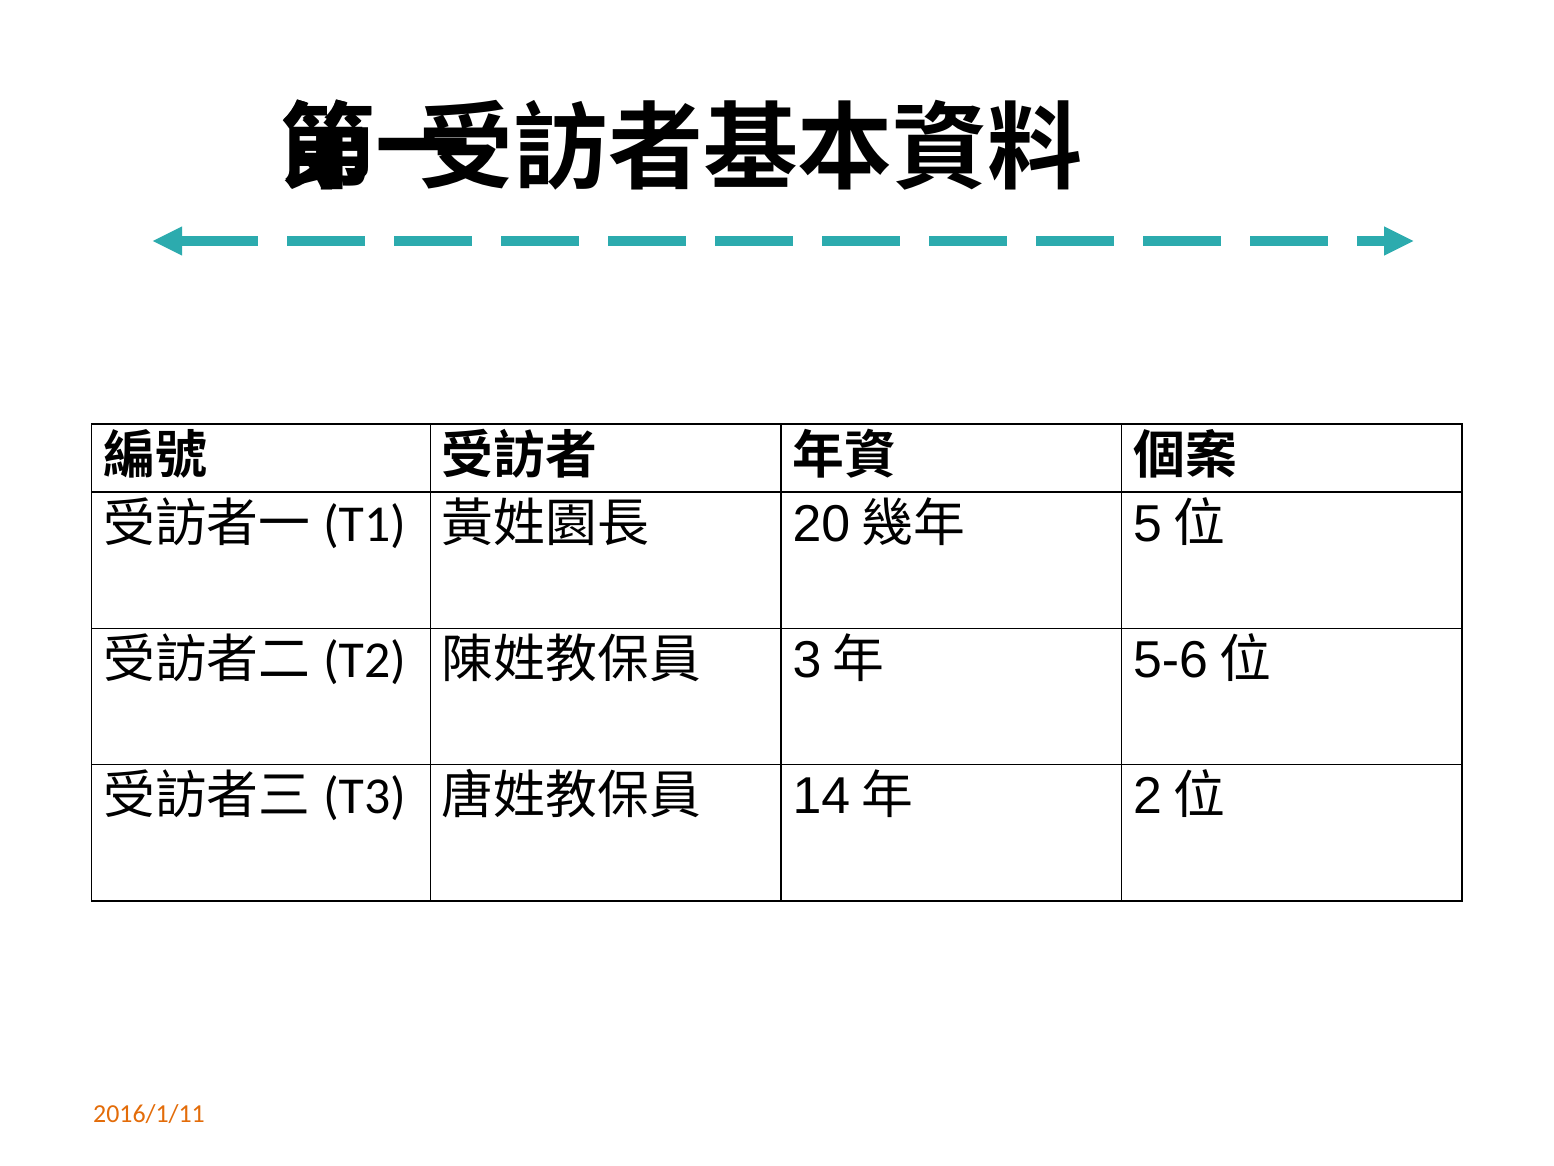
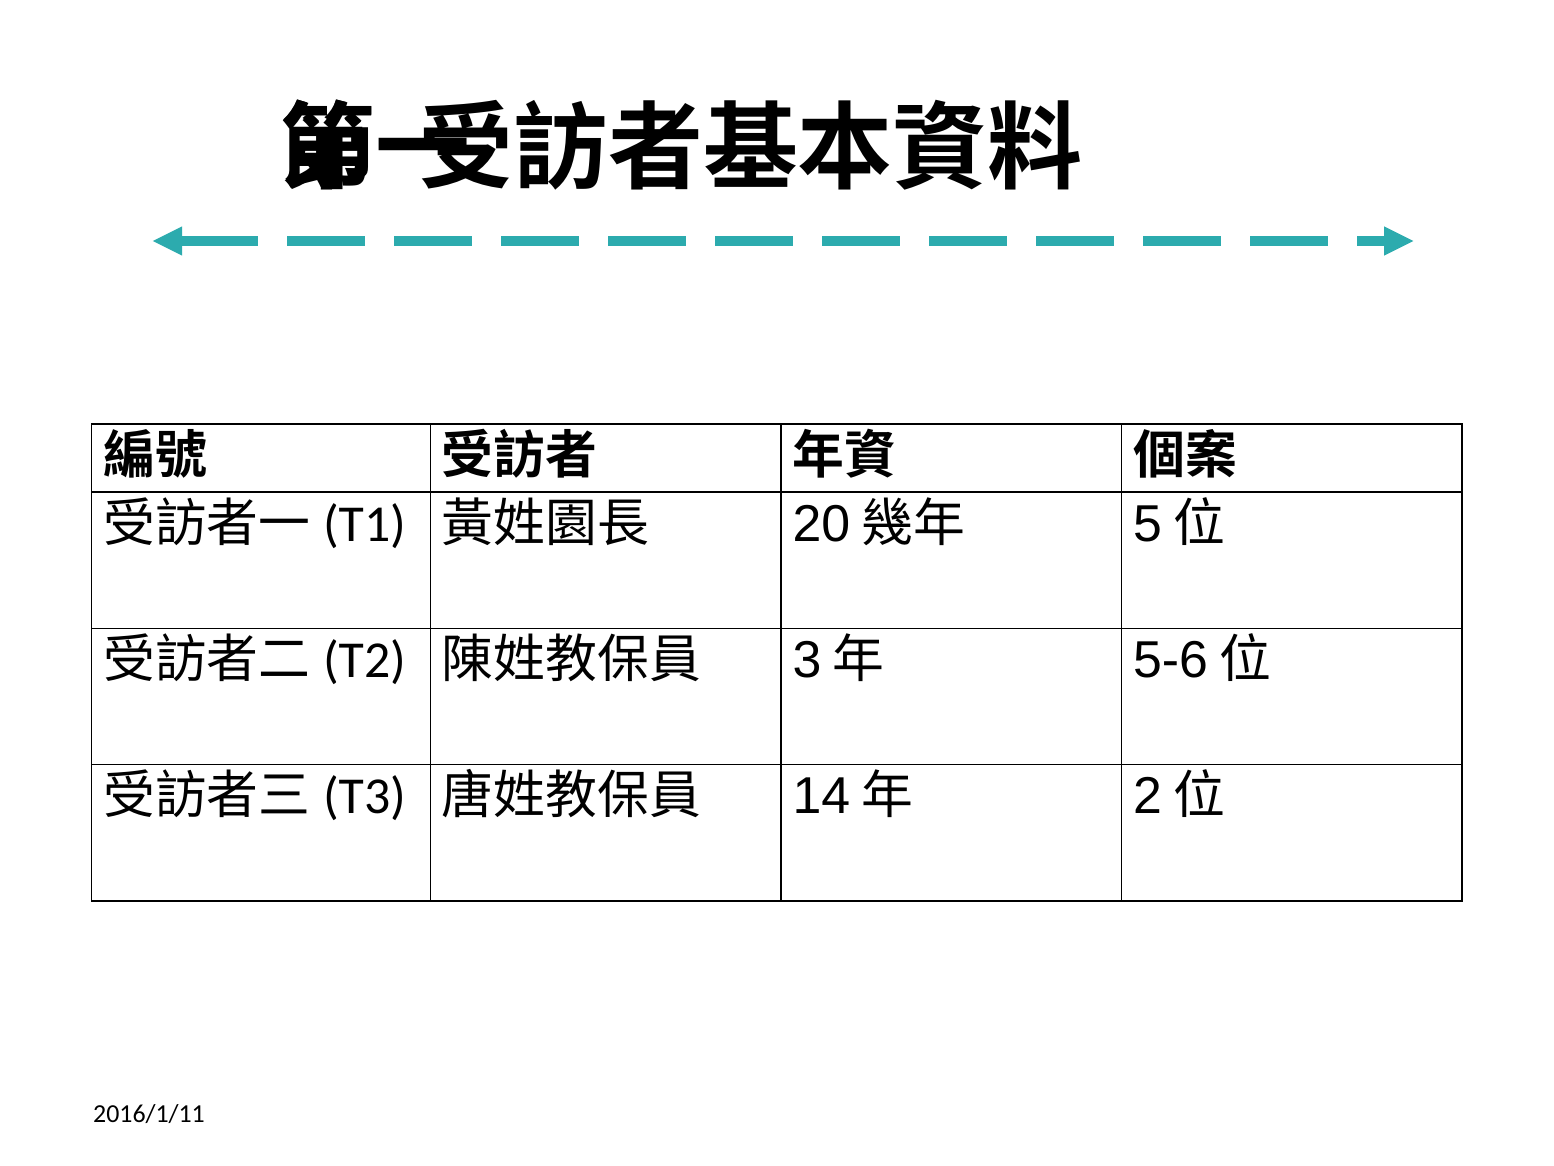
2016/1/11 colour: orange -> black (149, 1113)
